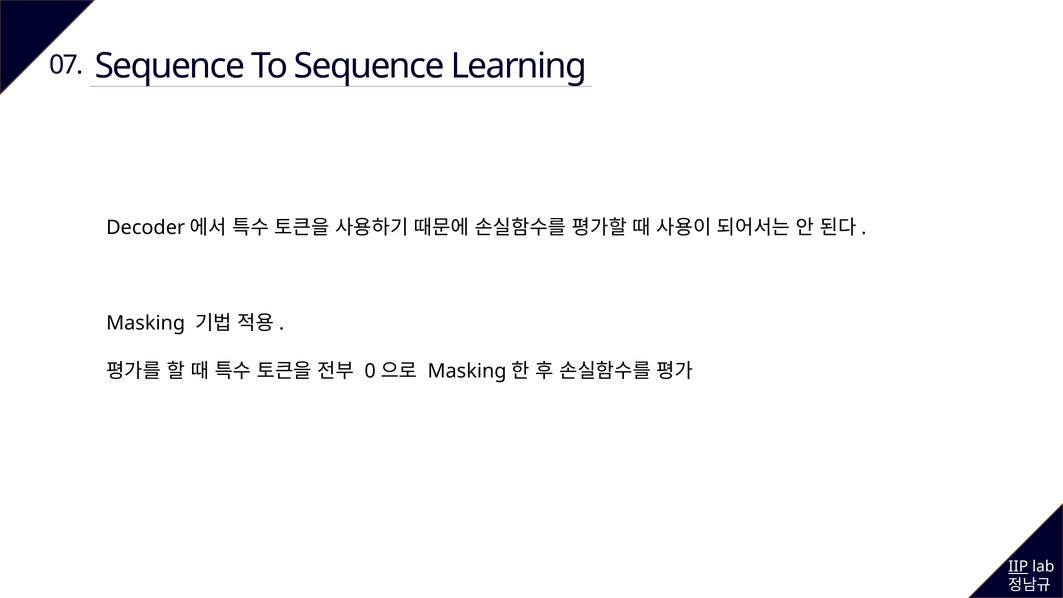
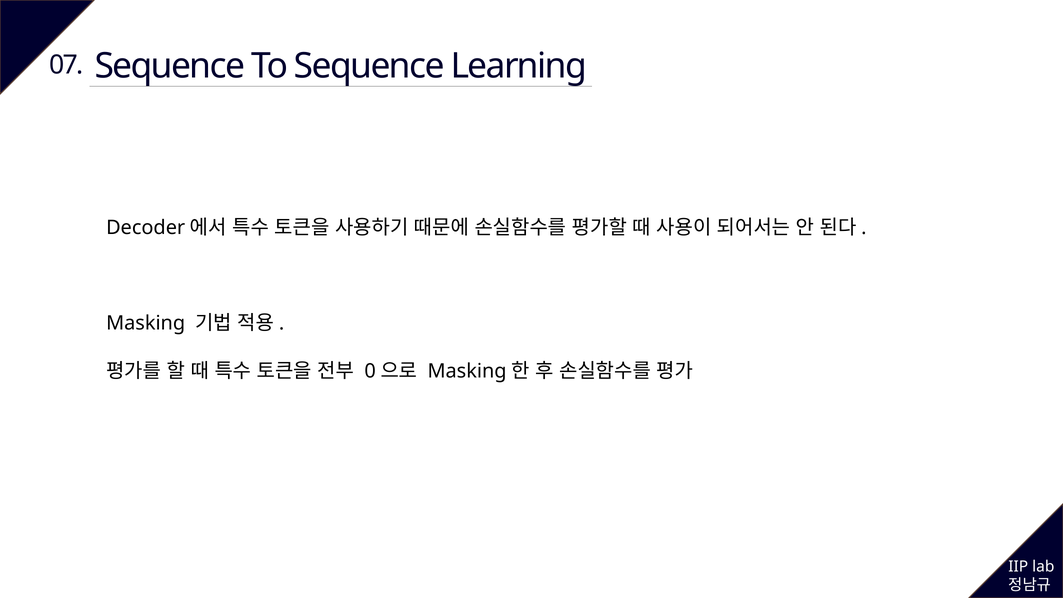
IIP underline: present -> none (1018, 567)
